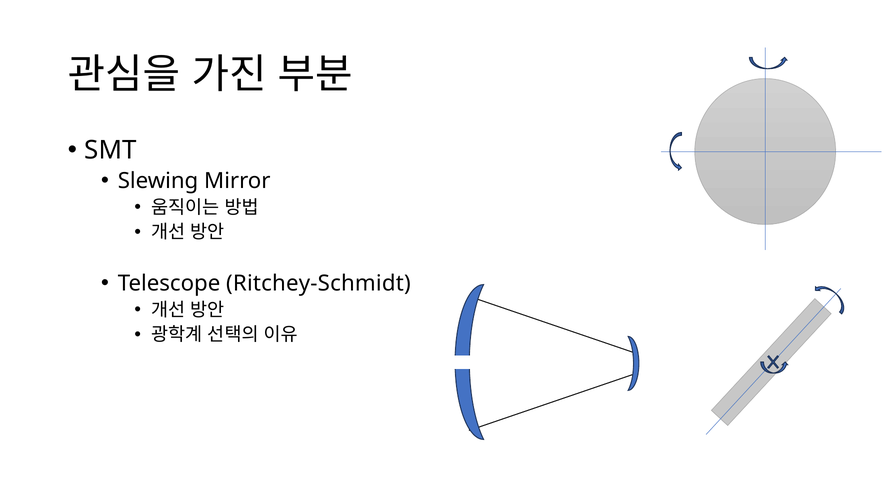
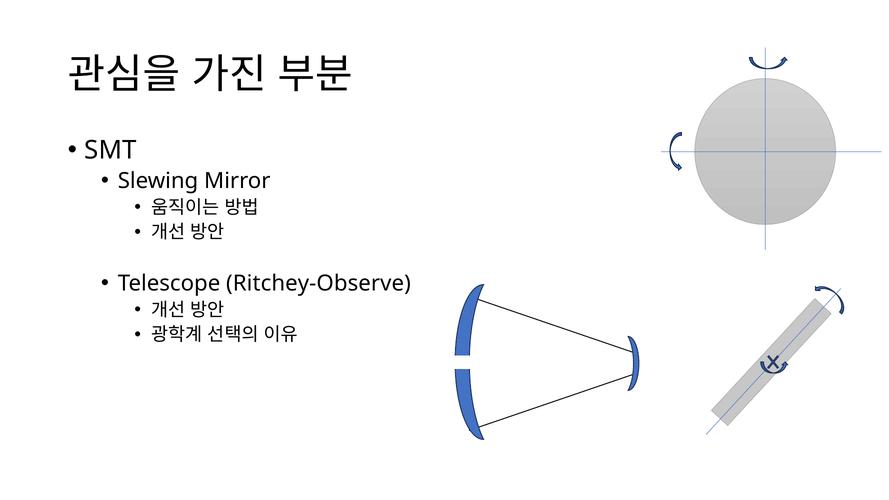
Ritchey-Schmidt: Ritchey-Schmidt -> Ritchey-Observe (318, 283)
